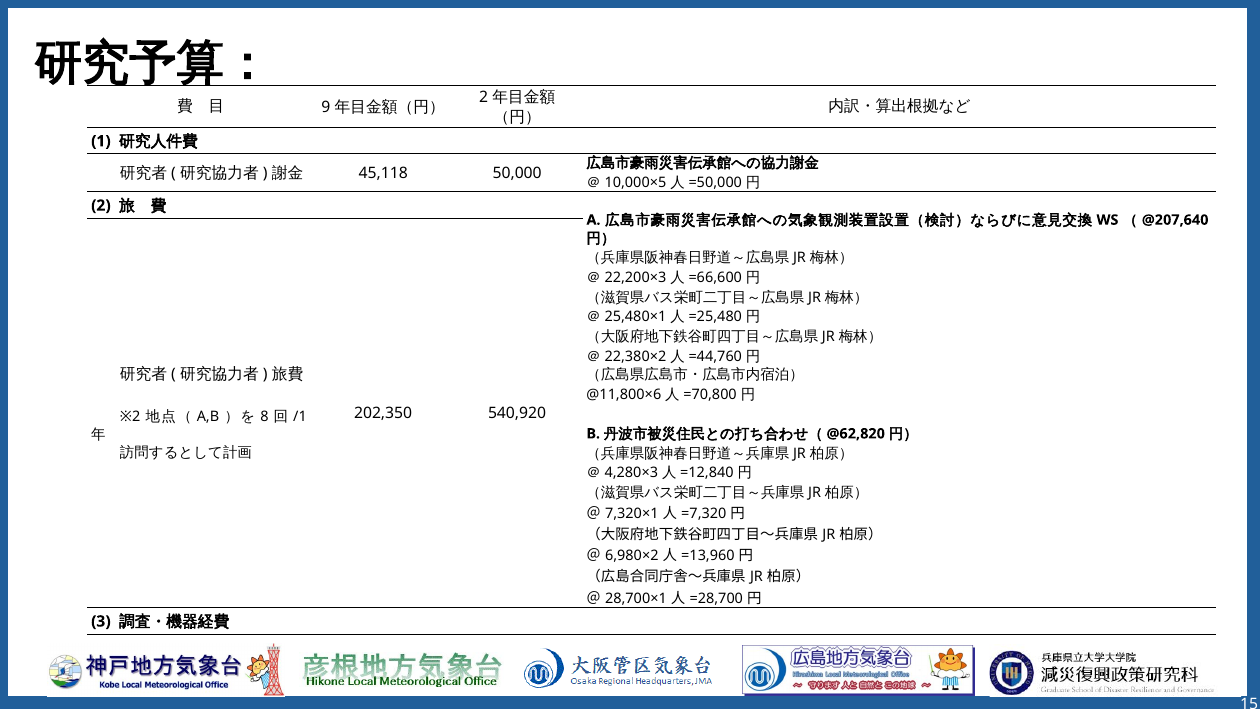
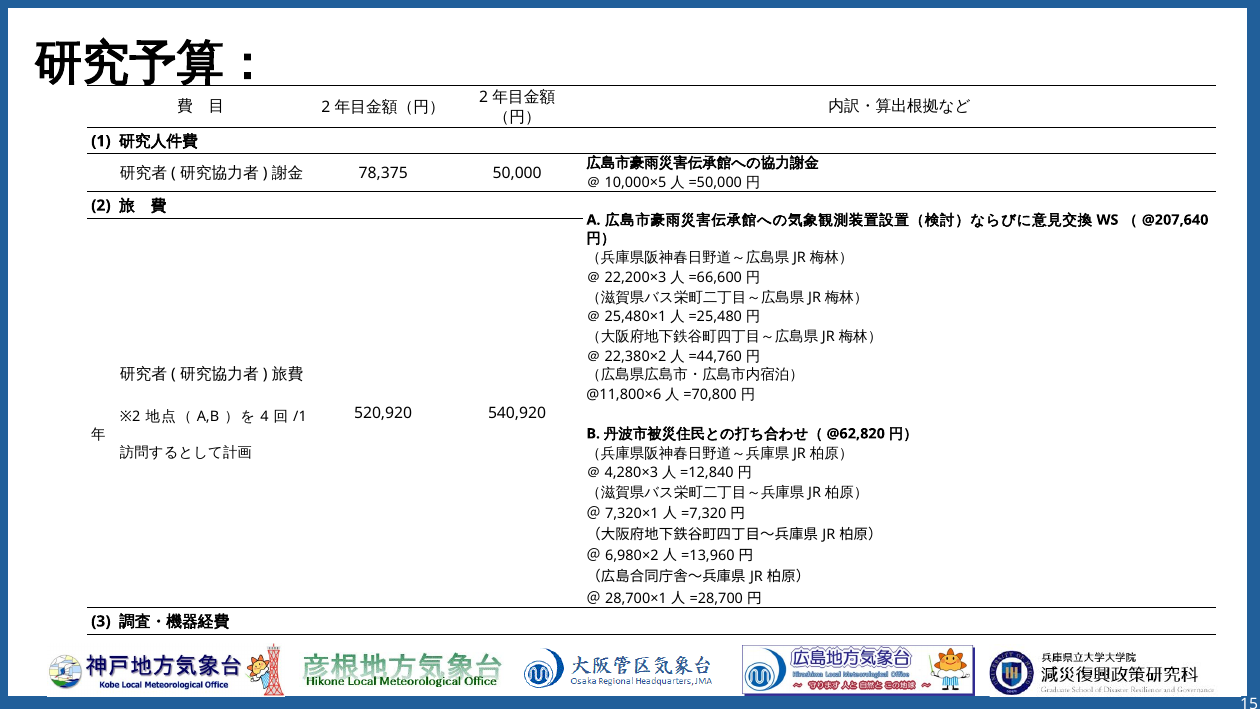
9: 9 -> 2 (326, 107)
45,118: 45,118 -> 78,375 (383, 173)
202,350: 202,350 -> 520,920 (383, 413)
8: 8 -> 4 (264, 417)
